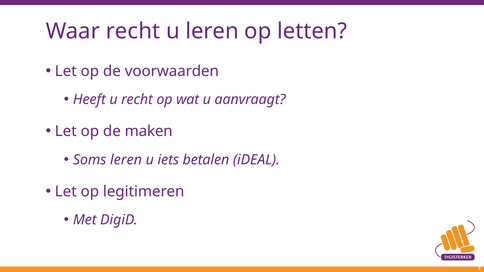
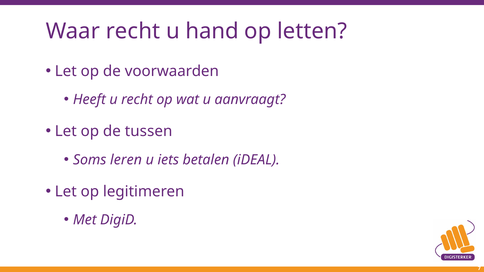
u leren: leren -> hand (212, 31)
maken: maken -> tussen (149, 131)
